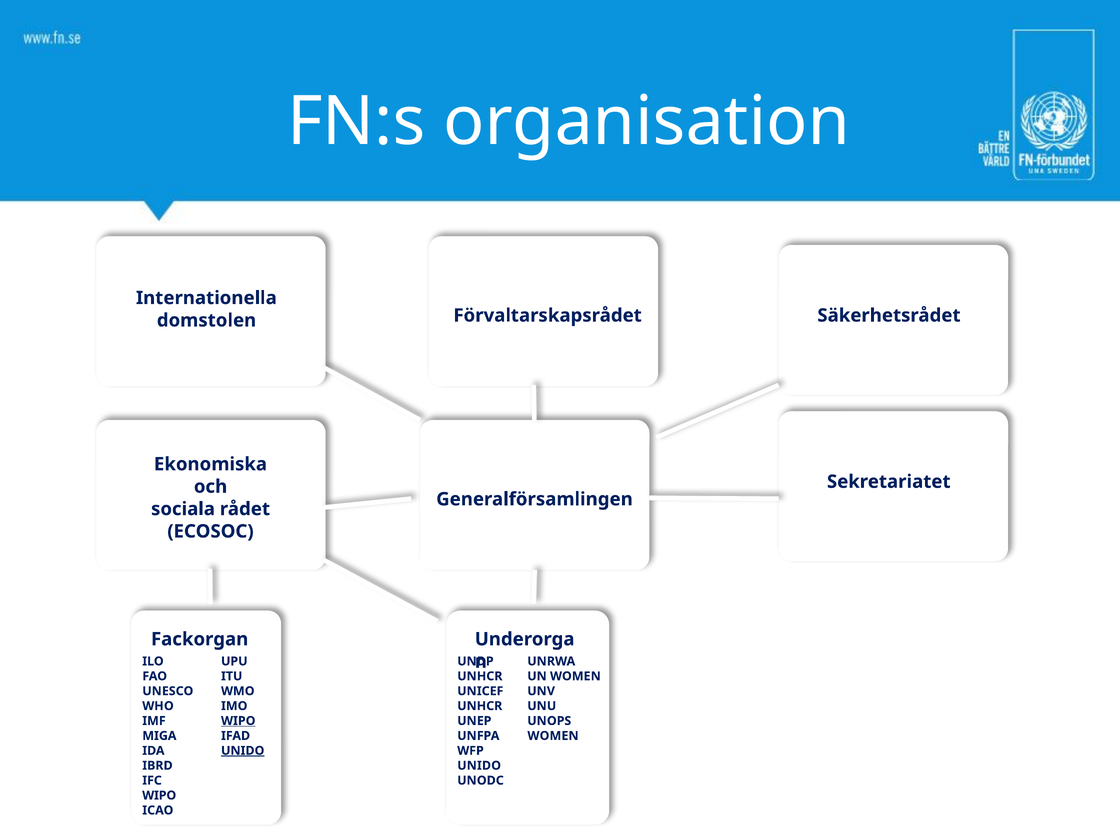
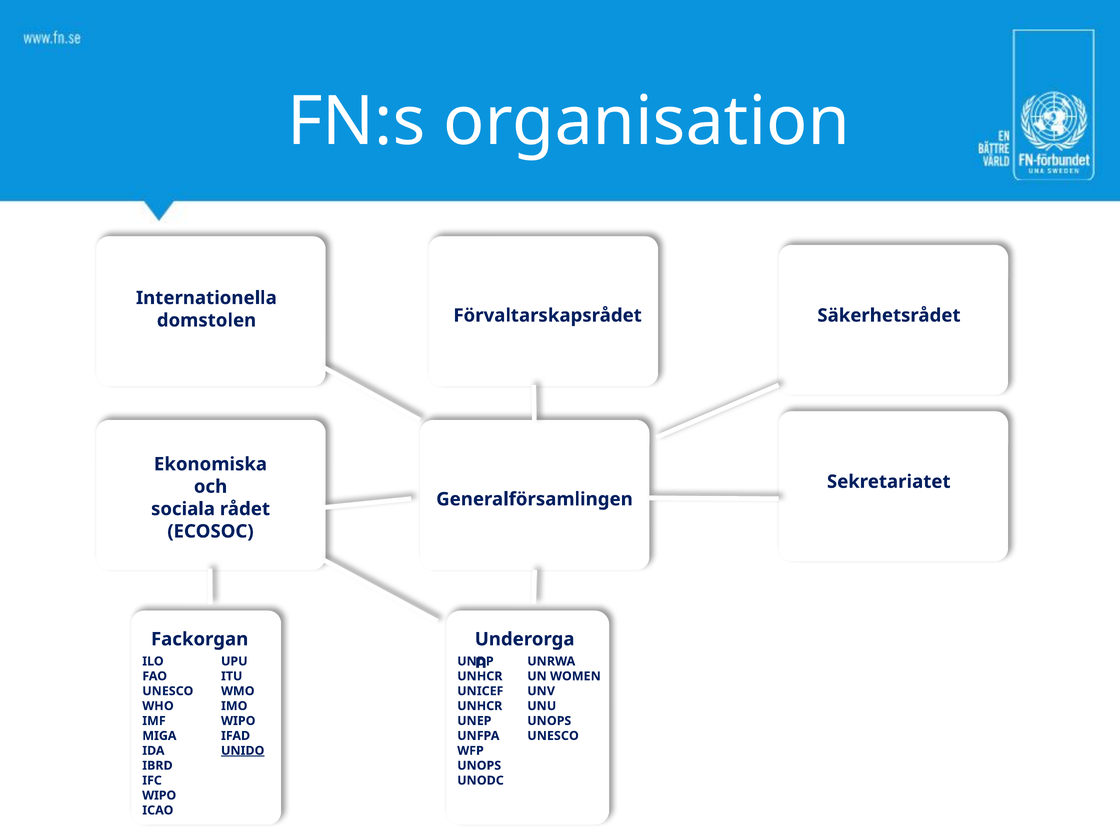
WIPO underline: present -> none (238, 721)
WOMEN: WOMEN -> UNESCO (553, 736)
UNIDO: UNIDO -> UNOPS (479, 766)
